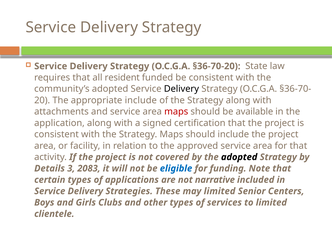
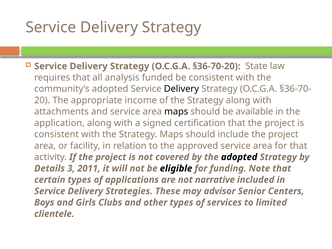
resident: resident -> analysis (122, 78)
appropriate include: include -> income (141, 100)
maps colour: red -> black (176, 112)
2083: 2083 -> 2011 (89, 168)
eligible colour: blue -> black (176, 168)
may limited: limited -> advisor (220, 191)
